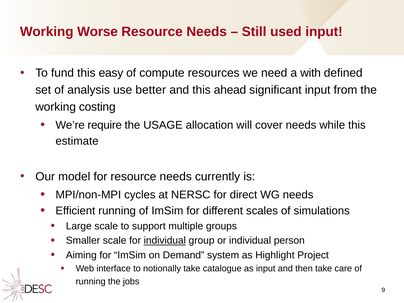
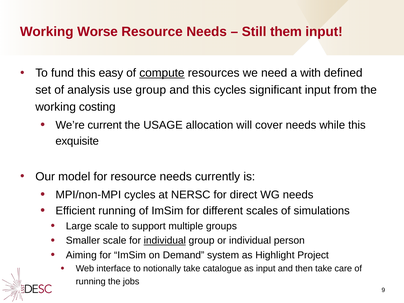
used: used -> them (286, 32)
compute underline: none -> present (162, 73)
use better: better -> group (151, 90)
this ahead: ahead -> cycles (230, 90)
require: require -> current (105, 125)
estimate: estimate -> exquisite (77, 141)
